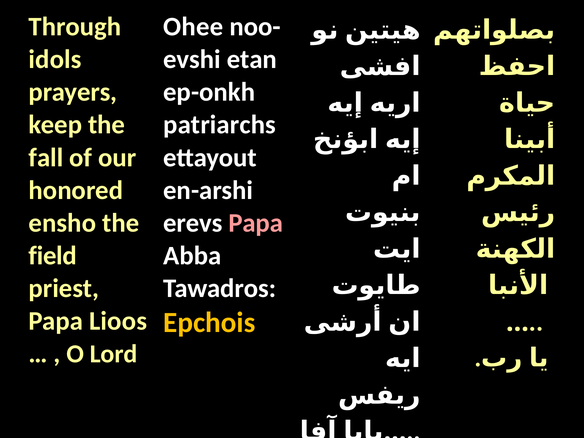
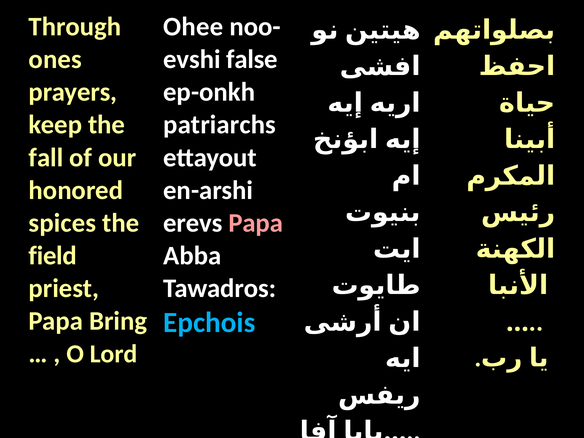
idols: idols -> ones (55, 59)
etan: etan -> false (252, 59)
ensho: ensho -> spices (62, 223)
Lioos: Lioos -> Bring (118, 321)
Epchois colour: yellow -> light blue (209, 323)
